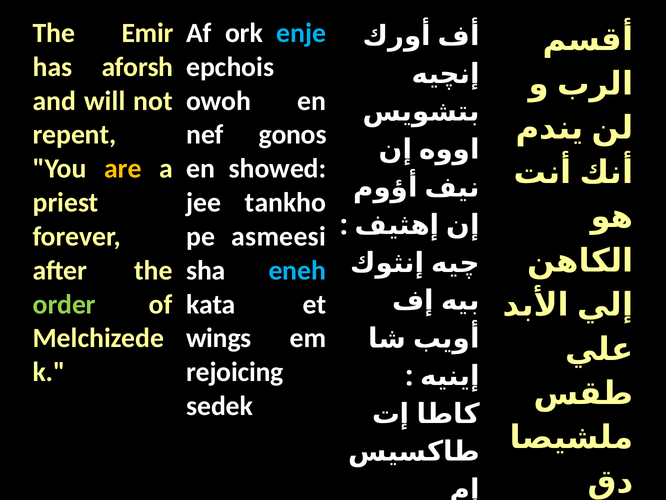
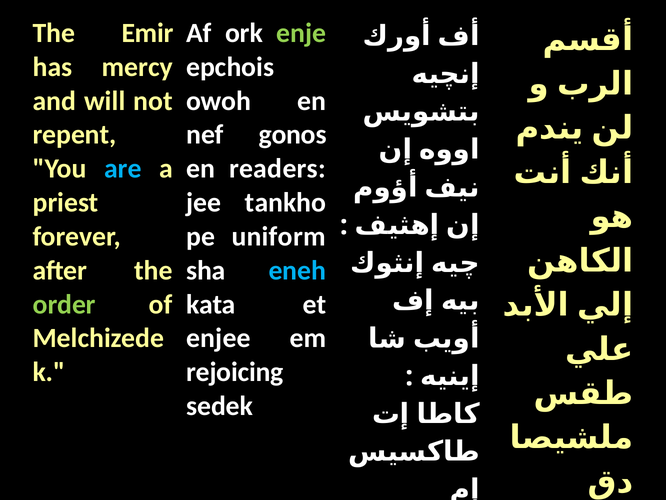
enje colour: light blue -> light green (301, 33)
aforsh: aforsh -> mercy (137, 67)
are colour: yellow -> light blue (123, 169)
showed: showed -> readers (277, 169)
asmeesi: asmeesi -> uniform (279, 236)
wings: wings -> enjee (218, 338)
